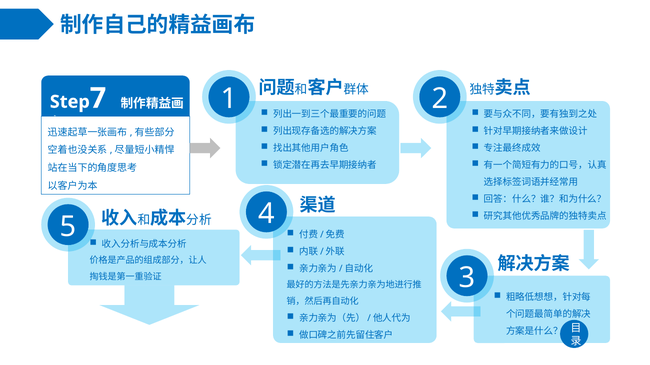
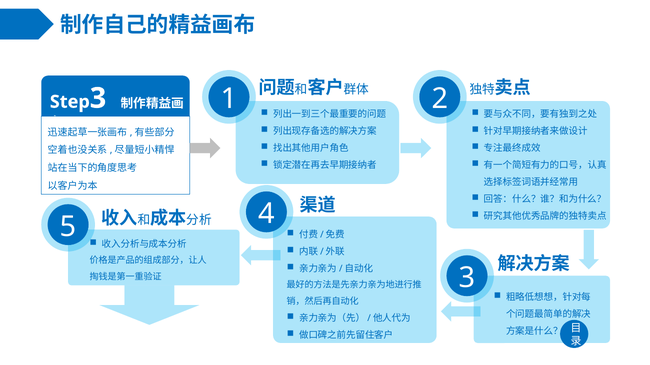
7: 7 -> 3 (98, 98)
